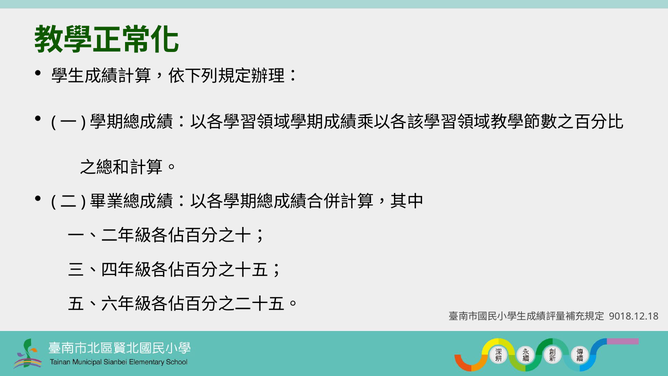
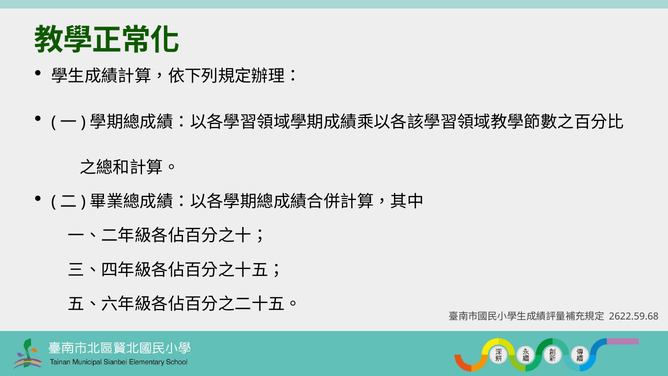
9018.12.18: 9018.12.18 -> 2622.59.68 (634, 317)
